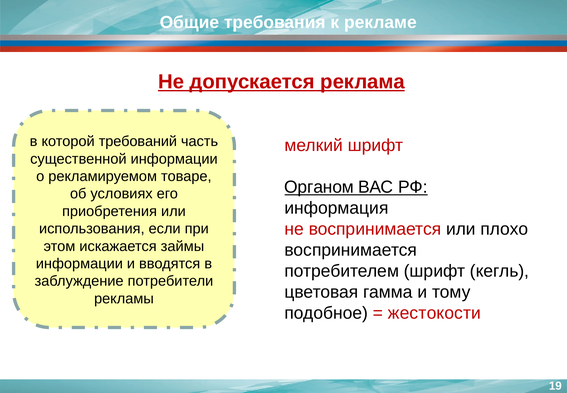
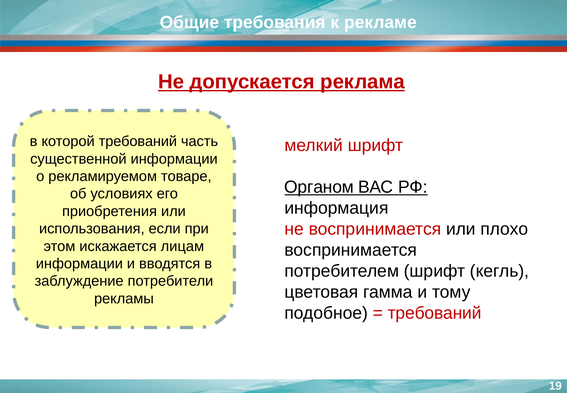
займы: займы -> лицам (182, 246)
жестокости: жестокости -> требований (435, 313)
